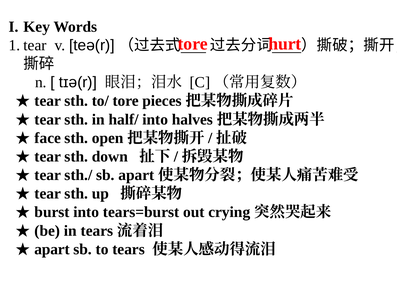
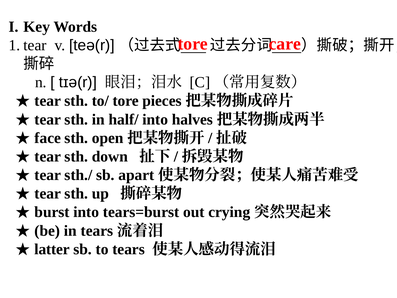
hurt: hurt -> care (285, 44)
apart: apart -> latter (52, 249)
